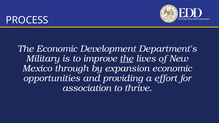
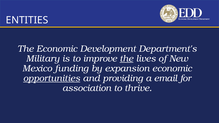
PROCESS: PROCESS -> ENTITIES (27, 20)
through: through -> funding (72, 68)
opportunities underline: none -> present (52, 78)
effort: effort -> email (166, 78)
